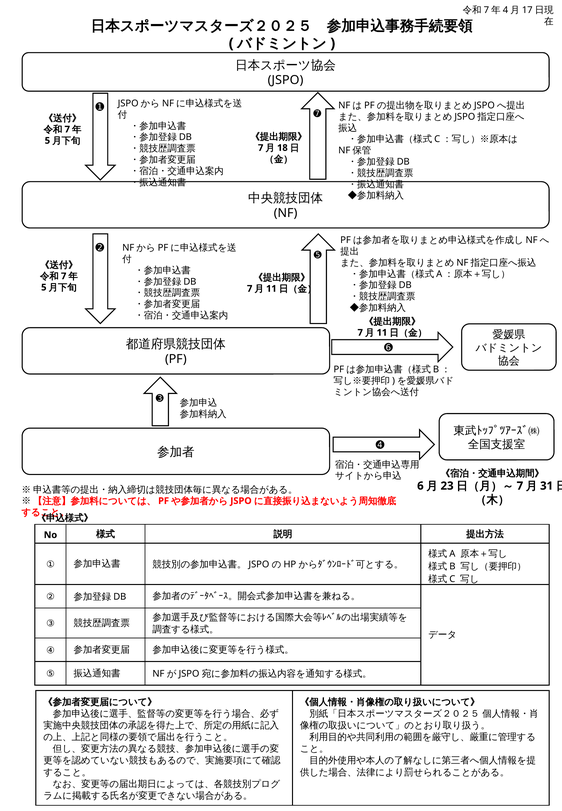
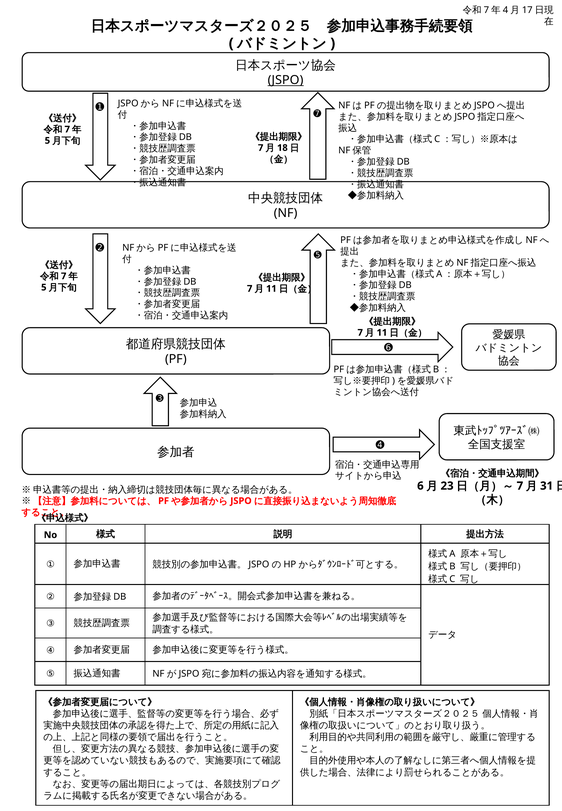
JSPO underline: none -> present (286, 80)
